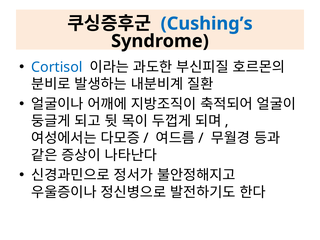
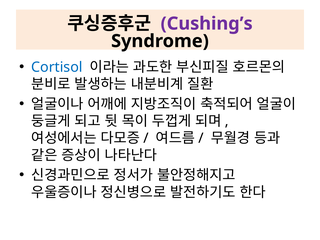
Cushing’s colour: blue -> purple (207, 24)
